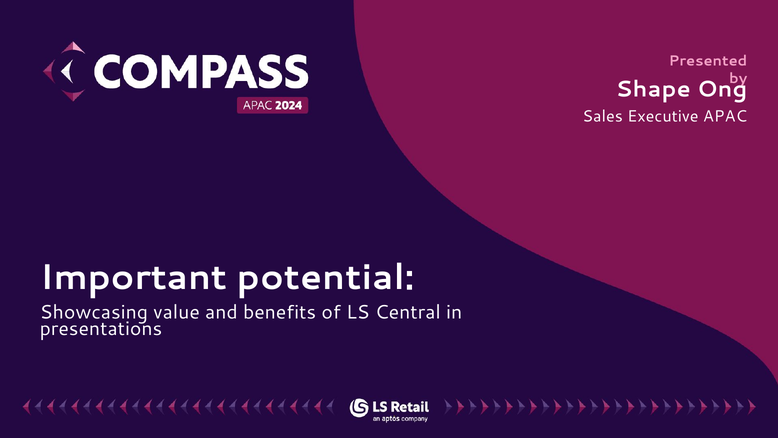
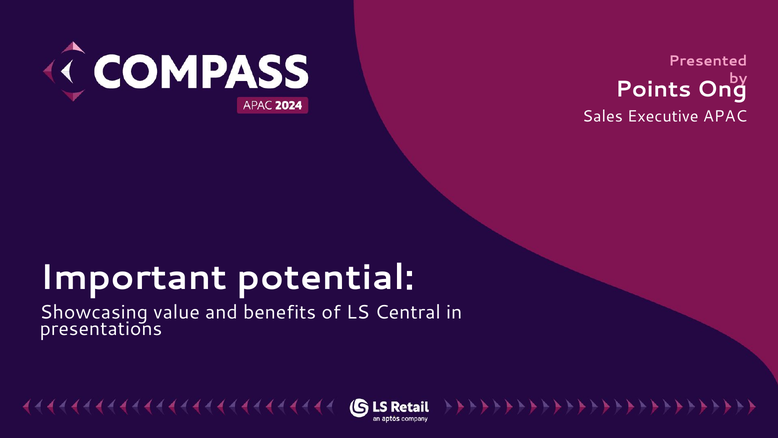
Shape: Shape -> Points (653, 89)
